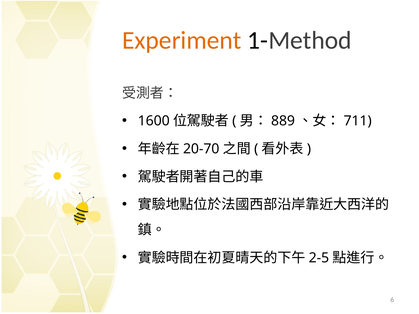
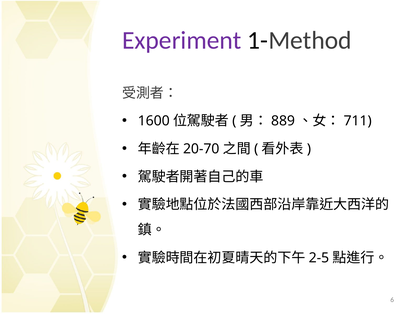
Experiment colour: orange -> purple (182, 41)
